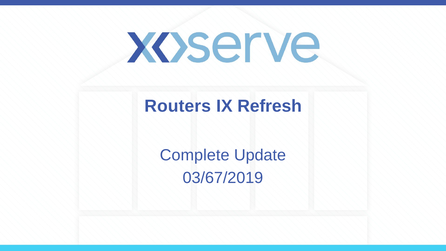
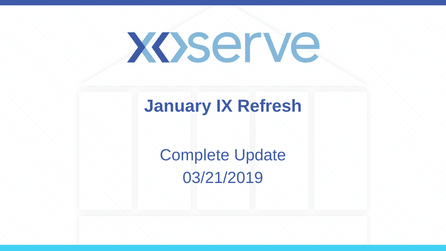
Routers: Routers -> January (178, 106)
03/67/2019: 03/67/2019 -> 03/21/2019 (223, 178)
